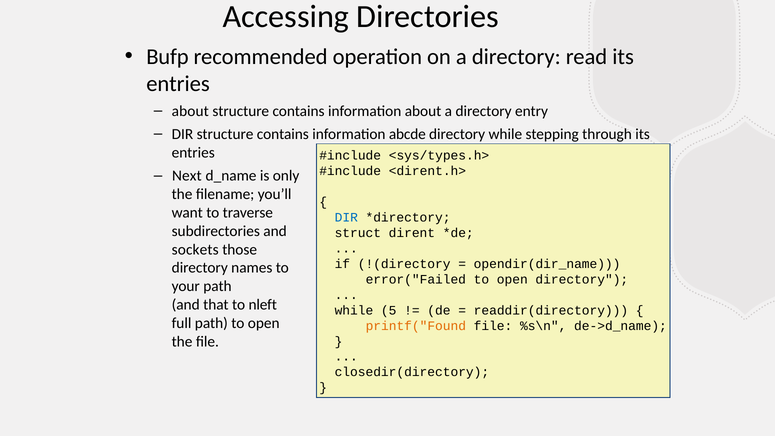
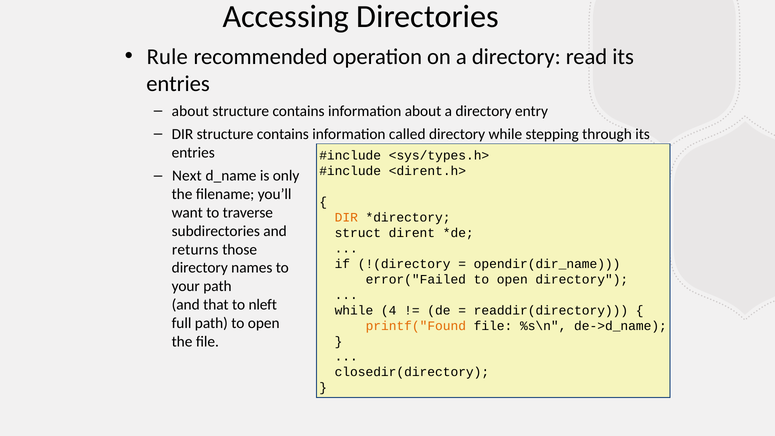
Bufp: Bufp -> Rule (167, 57)
abcde: abcde -> called (407, 134)
DIR colour: blue -> orange (346, 217)
sockets: sockets -> returns (195, 249)
5: 5 -> 4 (389, 310)
